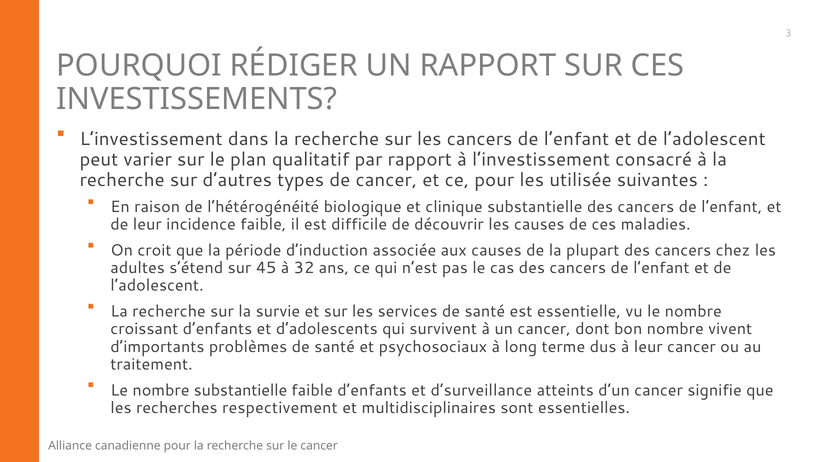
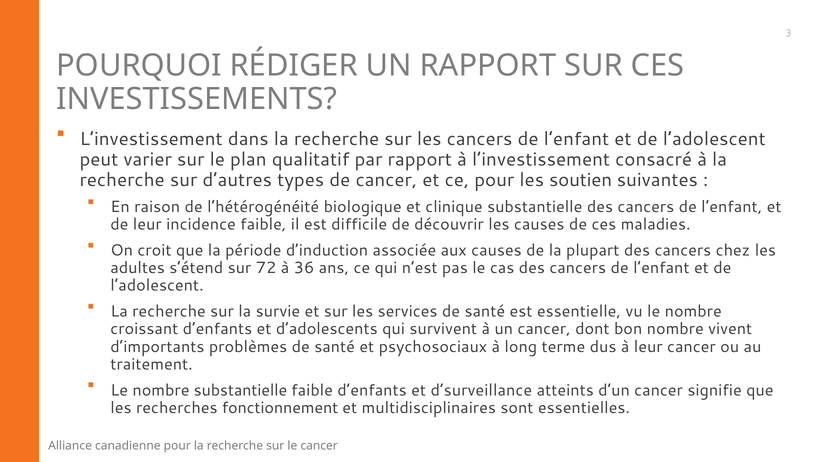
utilisée: utilisée -> soutien (581, 180)
45: 45 -> 72 (266, 268)
32: 32 -> 36 (304, 268)
respectivement: respectivement -> fonctionnement (280, 408)
